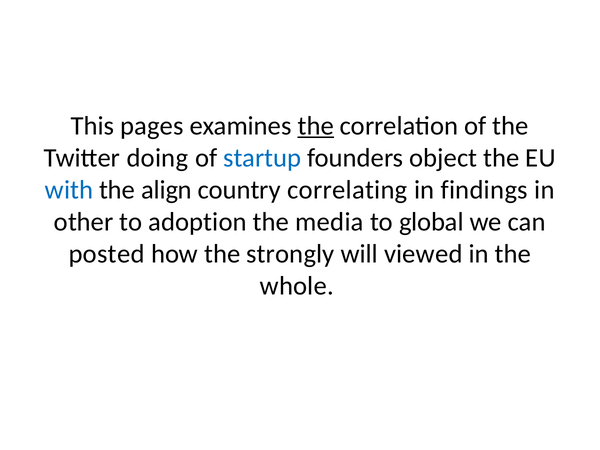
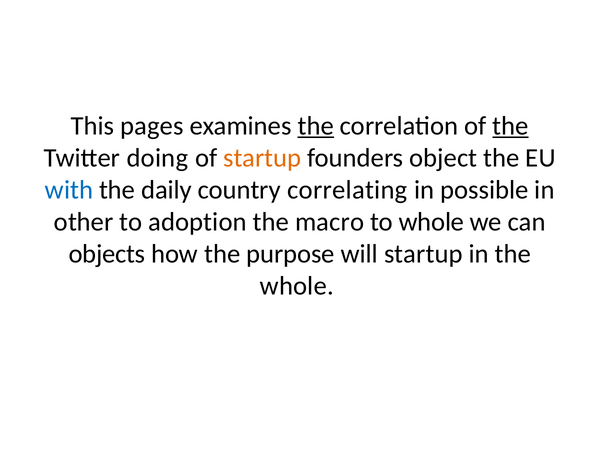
the underline: none -> present (511, 126)
startup colour: blue -> orange (262, 158)
align: align -> daily (167, 190)
findings: findings -> possible (484, 190)
media: media -> macro (330, 222)
to global: global -> whole (431, 222)
posted: posted -> objects (107, 254)
strongly: strongly -> purpose (291, 254)
will viewed: viewed -> startup (423, 254)
